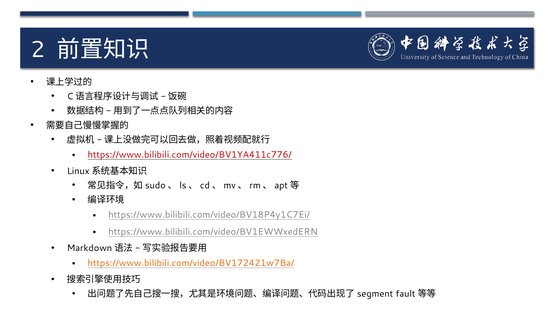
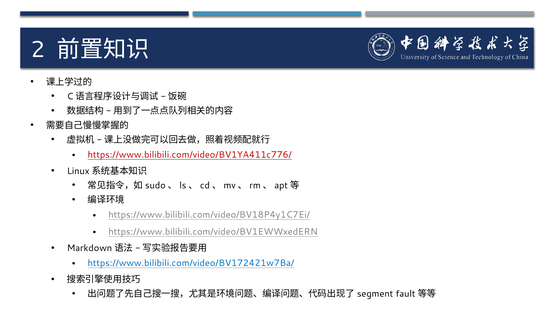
https://www.bilibili.com/video/BV172421w7Ba/ colour: orange -> blue (191, 263)
